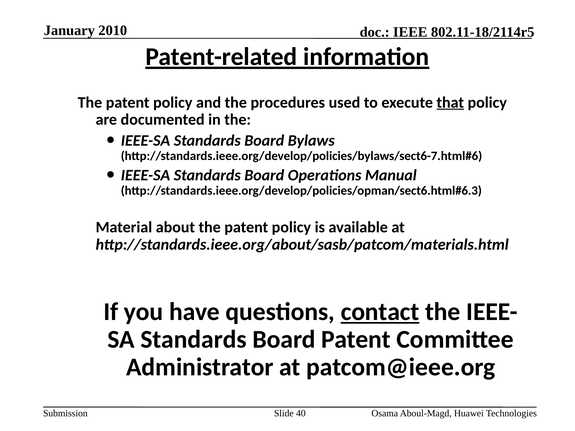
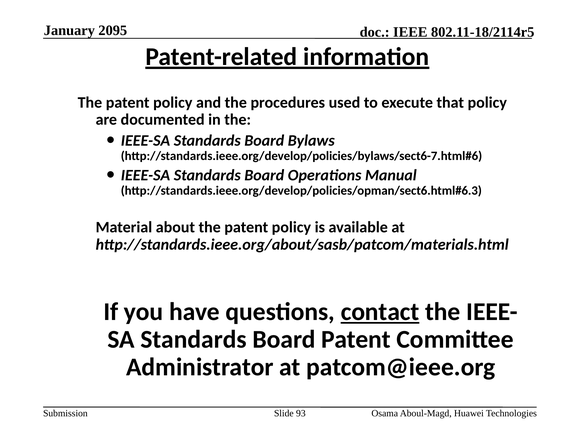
2010: 2010 -> 2095 (113, 30)
that underline: present -> none (450, 102)
40: 40 -> 93 (301, 414)
